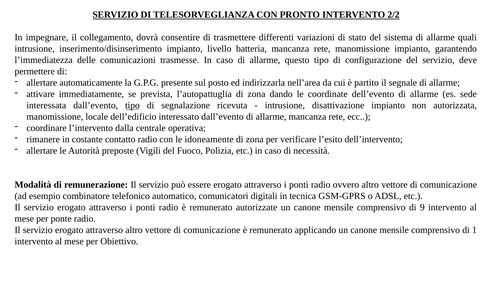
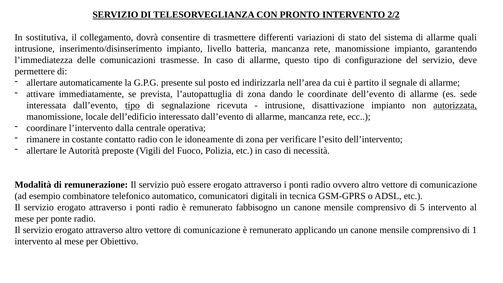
impegnare: impegnare -> sostitutiva (47, 37)
autorizzata underline: none -> present (455, 105)
autorizzate: autorizzate -> fabbisogno (257, 207)
9: 9 -> 5 (422, 207)
